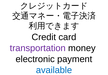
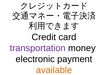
available colour: blue -> orange (54, 70)
